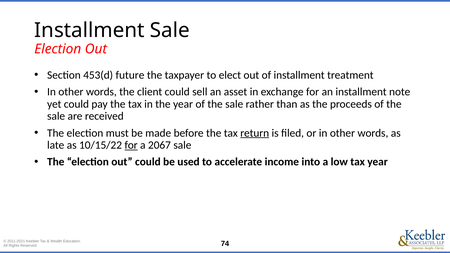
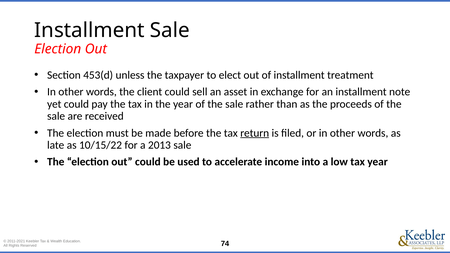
future: future -> unless (130, 75)
for underline: present -> none (131, 145)
2067: 2067 -> 2013 (159, 145)
